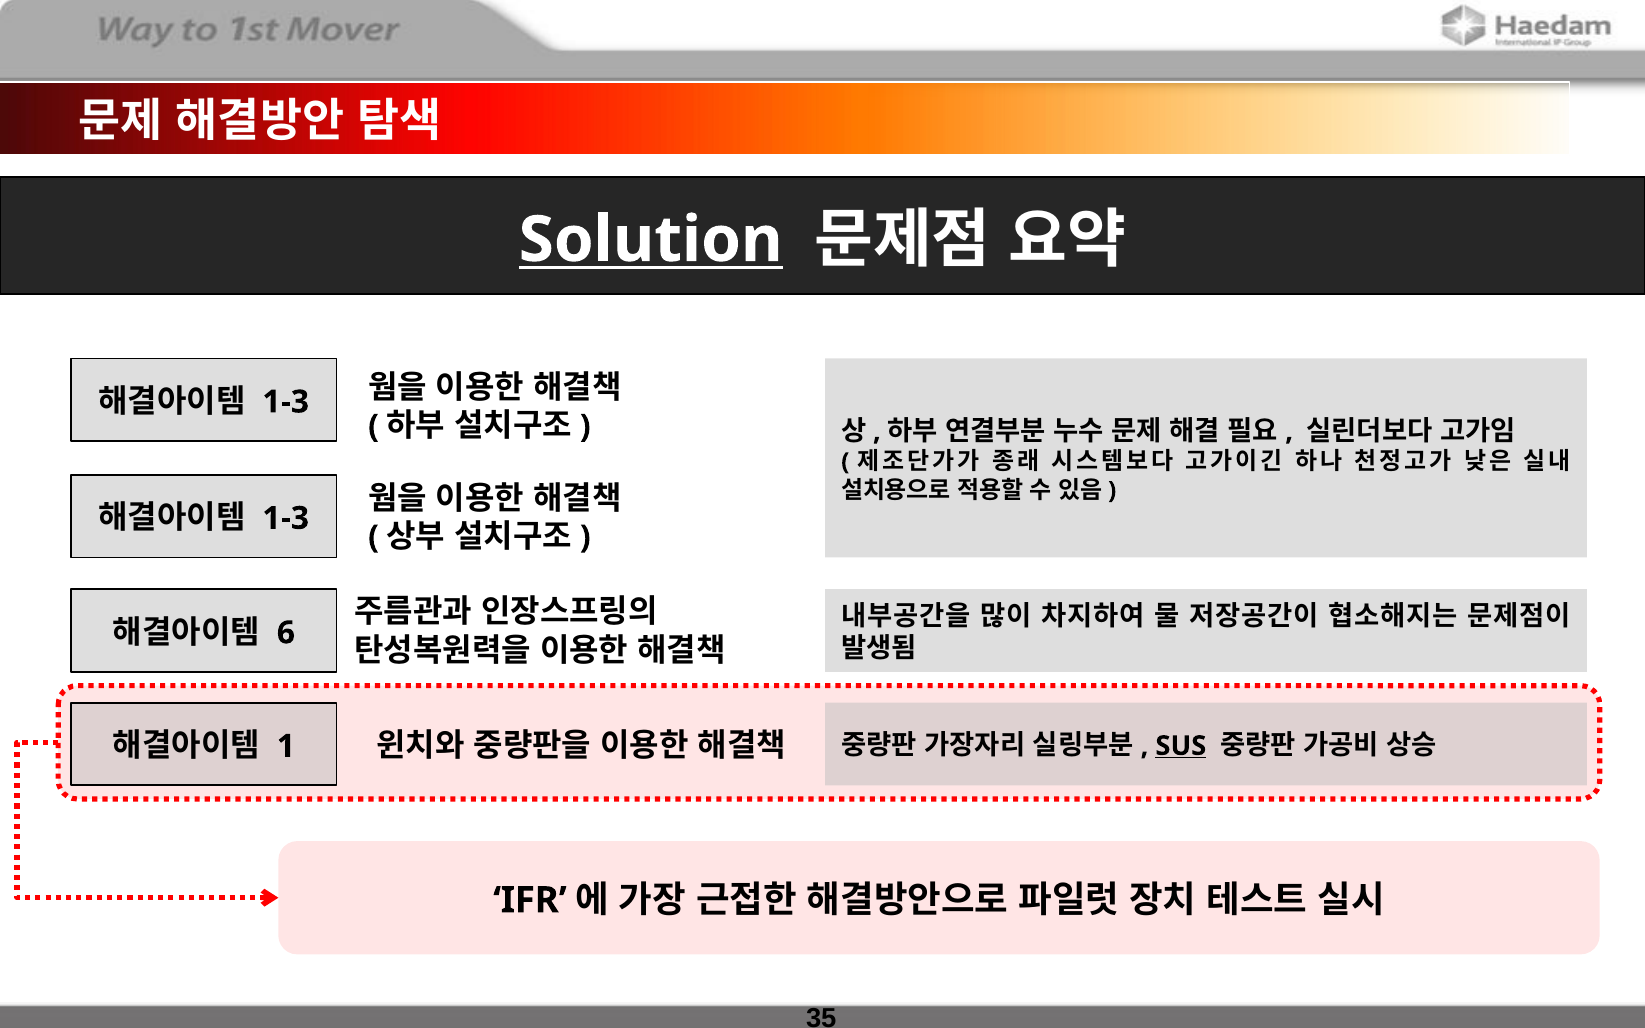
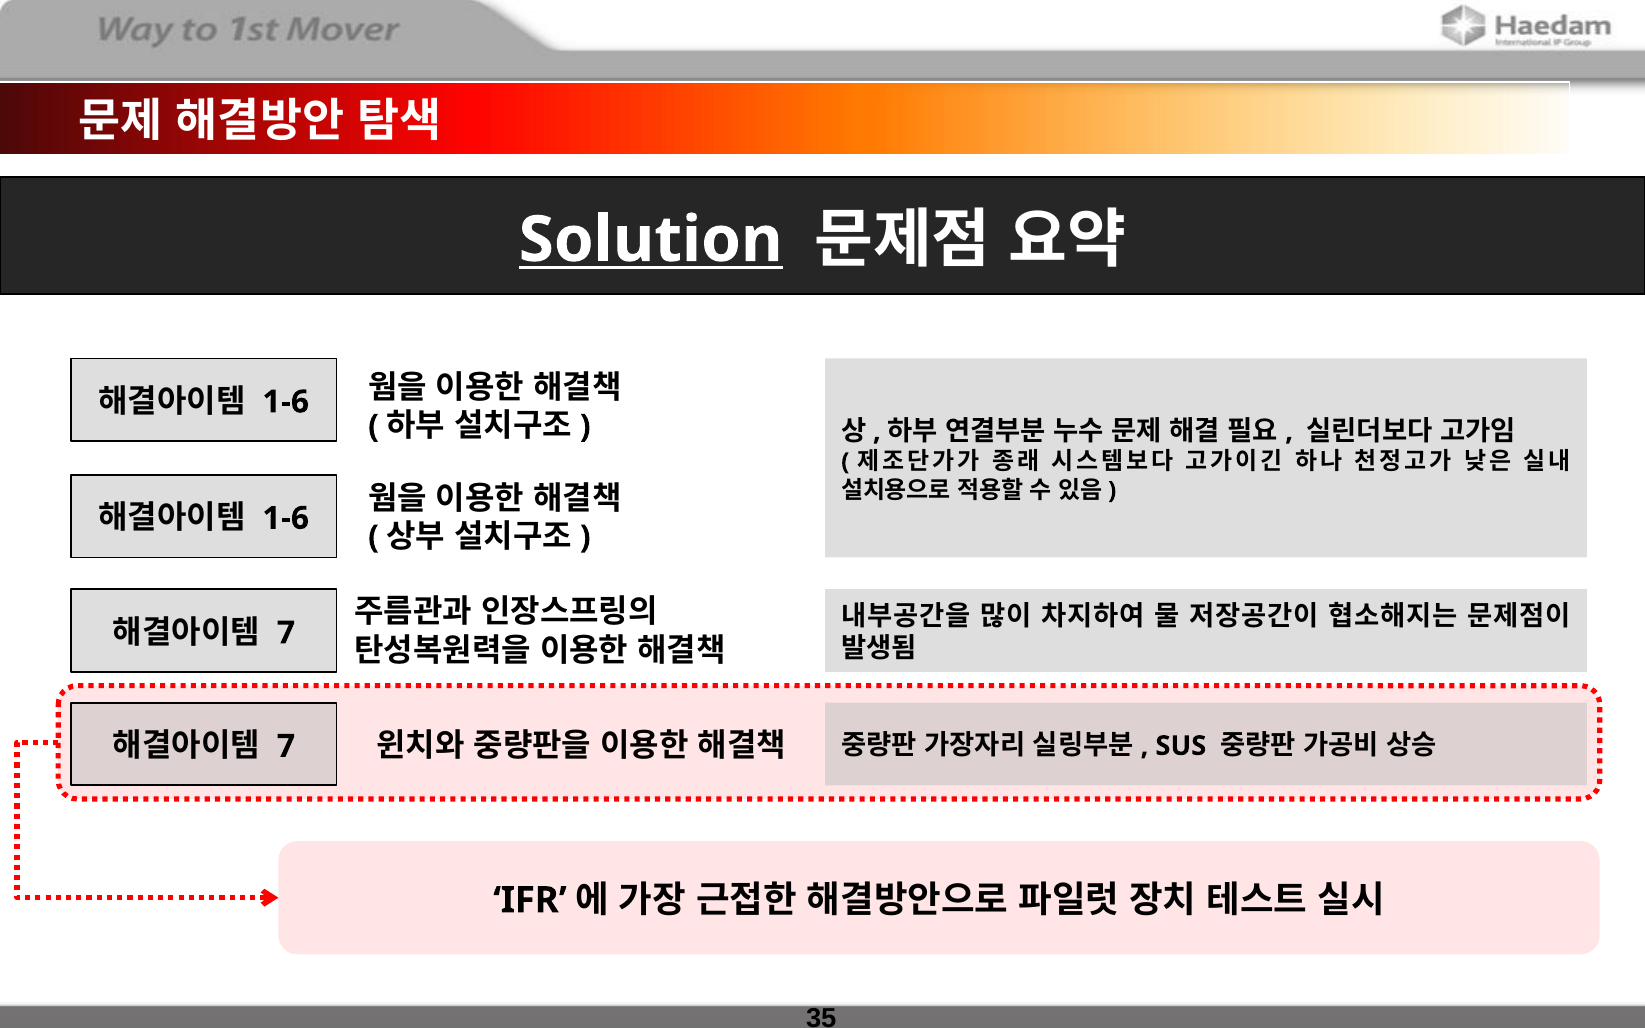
1-3: 1-3 -> 1-6 (286, 402)
1-3: 1-3 -> 1-6 (286, 518)
6: 6 -> 7 (286, 633)
1: 1 -> 7 (286, 746)
SUS underline: present -> none (1181, 746)
